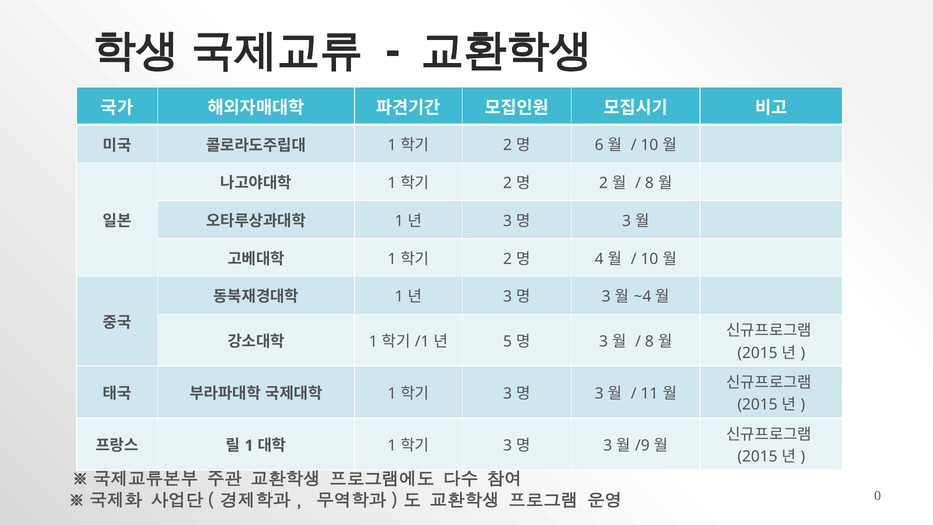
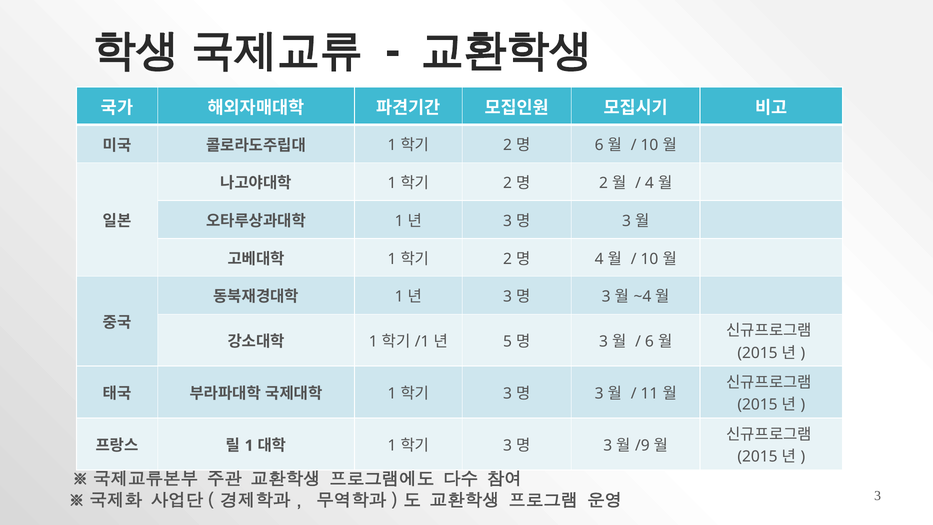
8: 8 -> 4 (649, 183)
8: 8 -> 6 (649, 342)
0: 0 -> 3 (878, 495)
